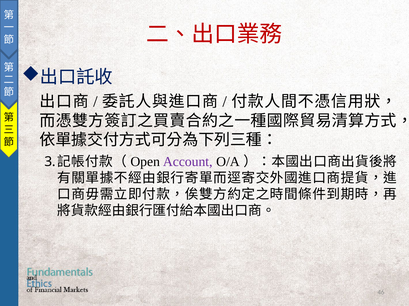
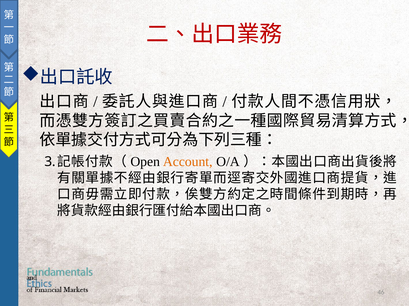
Account colour: purple -> orange (188, 162)
